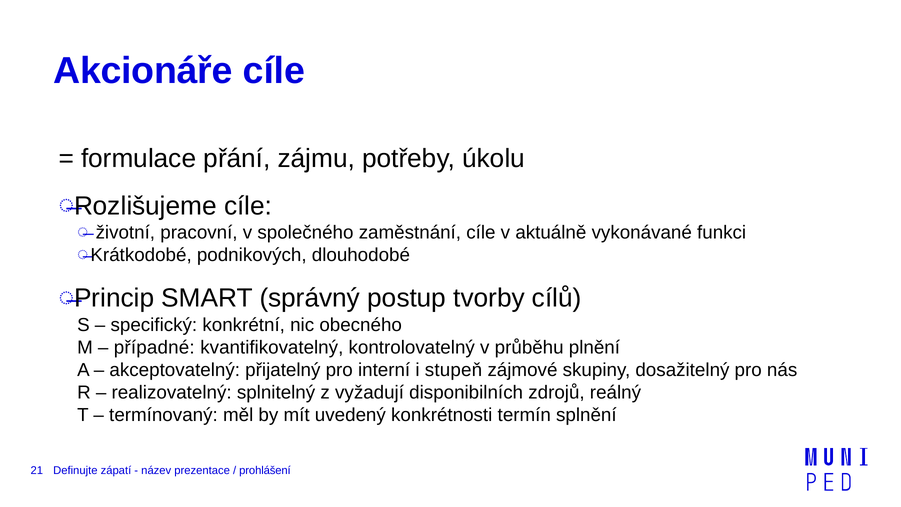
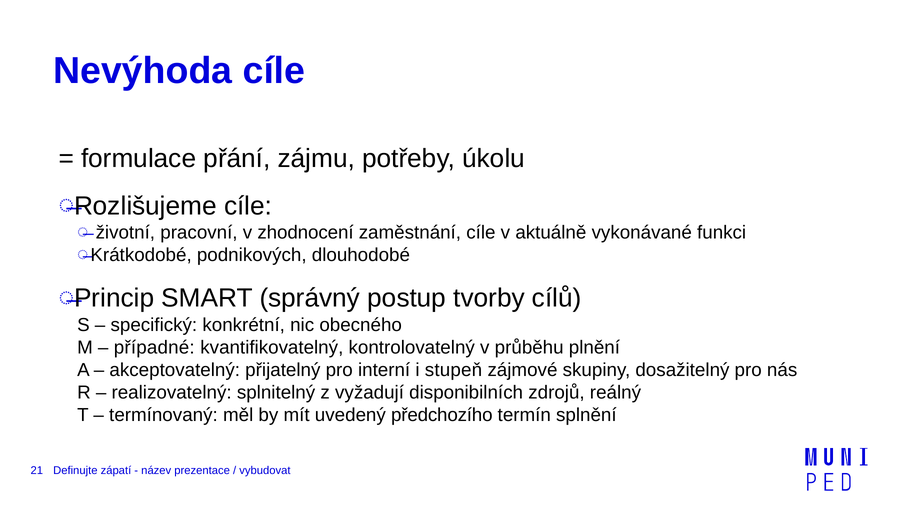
Akcionáře: Akcionáře -> Nevýhoda (143, 71)
společného: společného -> zhodnocení (306, 232)
konkrétnosti: konkrétnosti -> předchozího (442, 415)
prohlášení: prohlášení -> vybudovat (265, 470)
